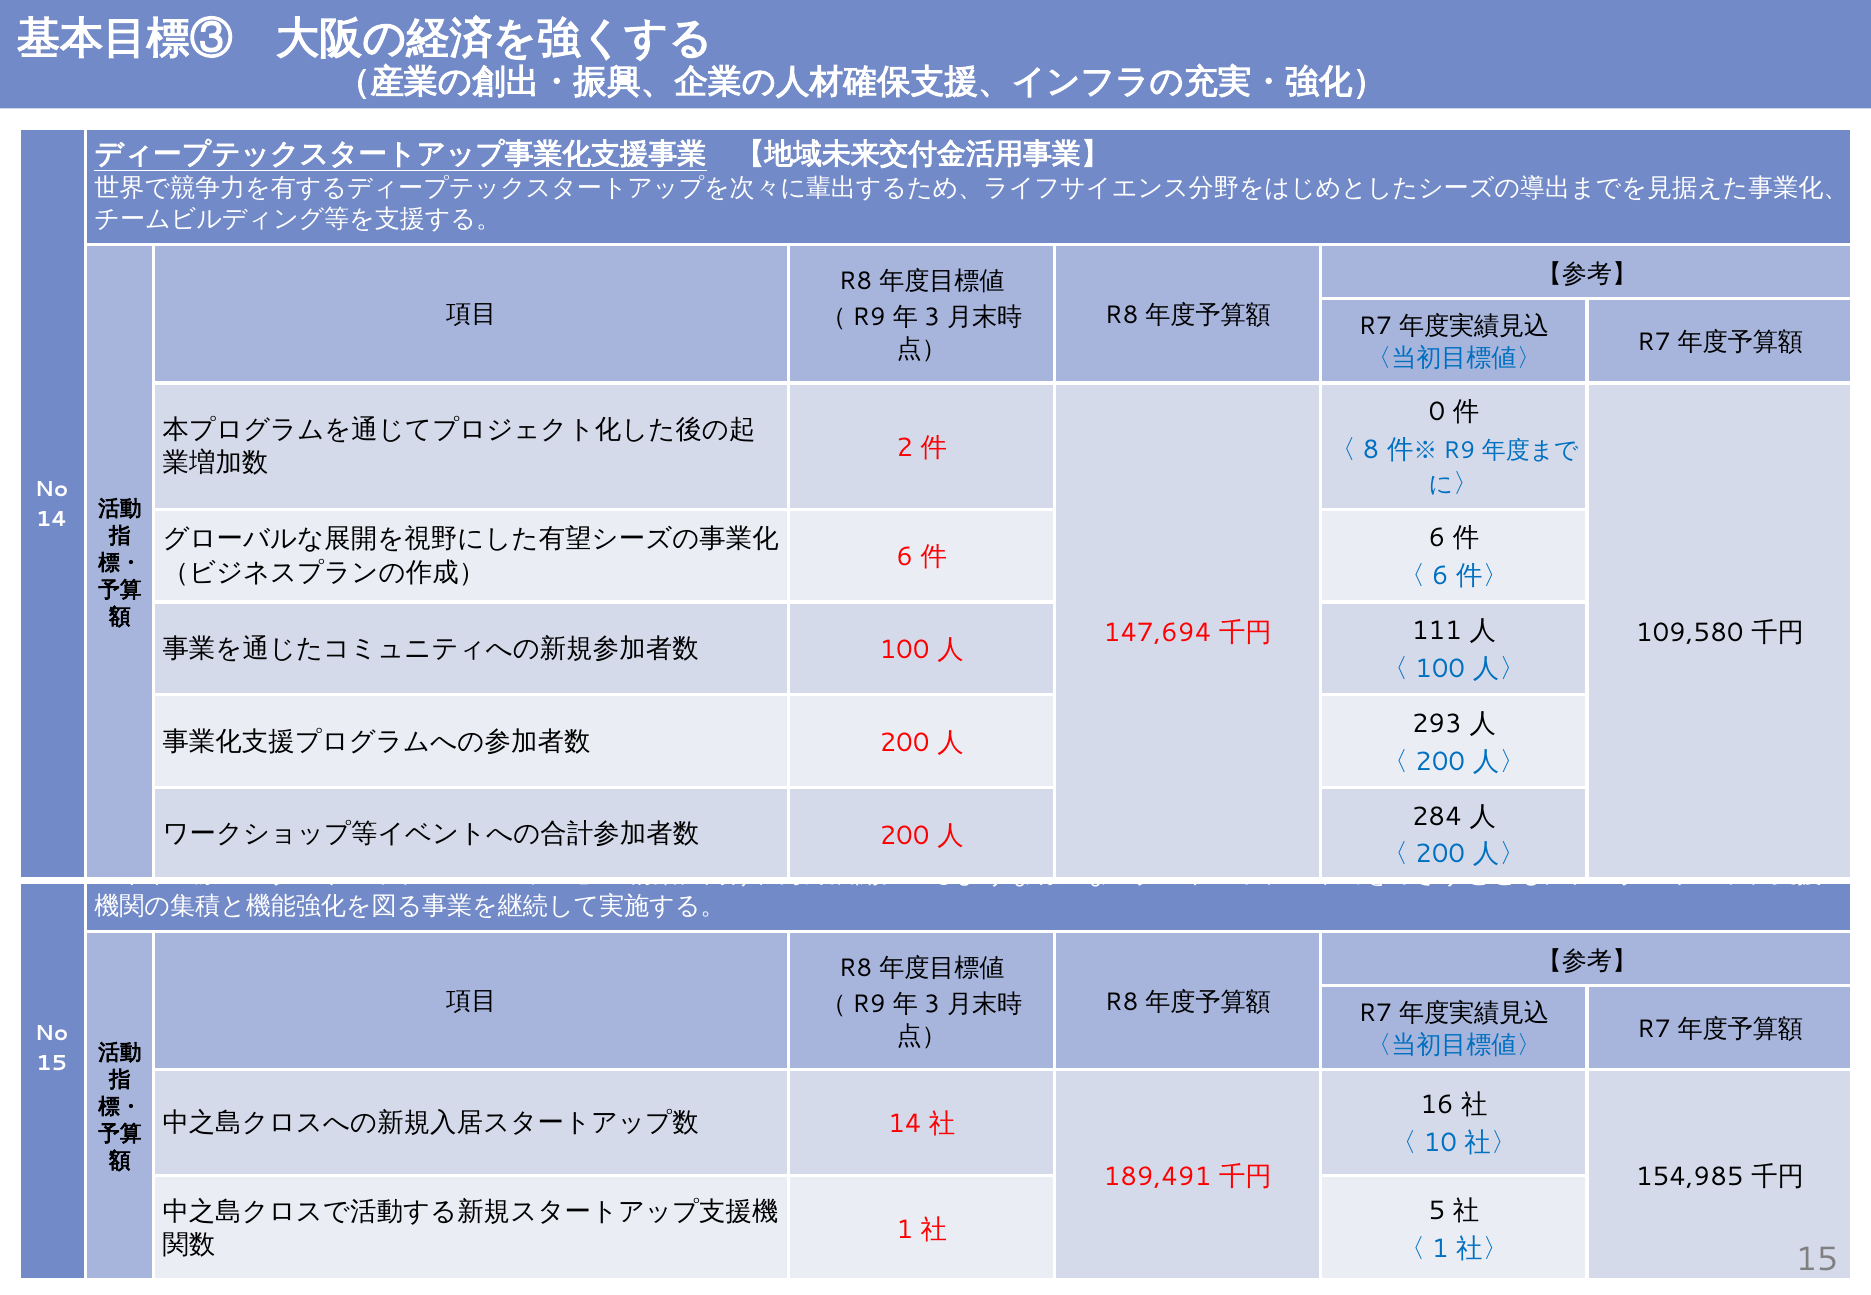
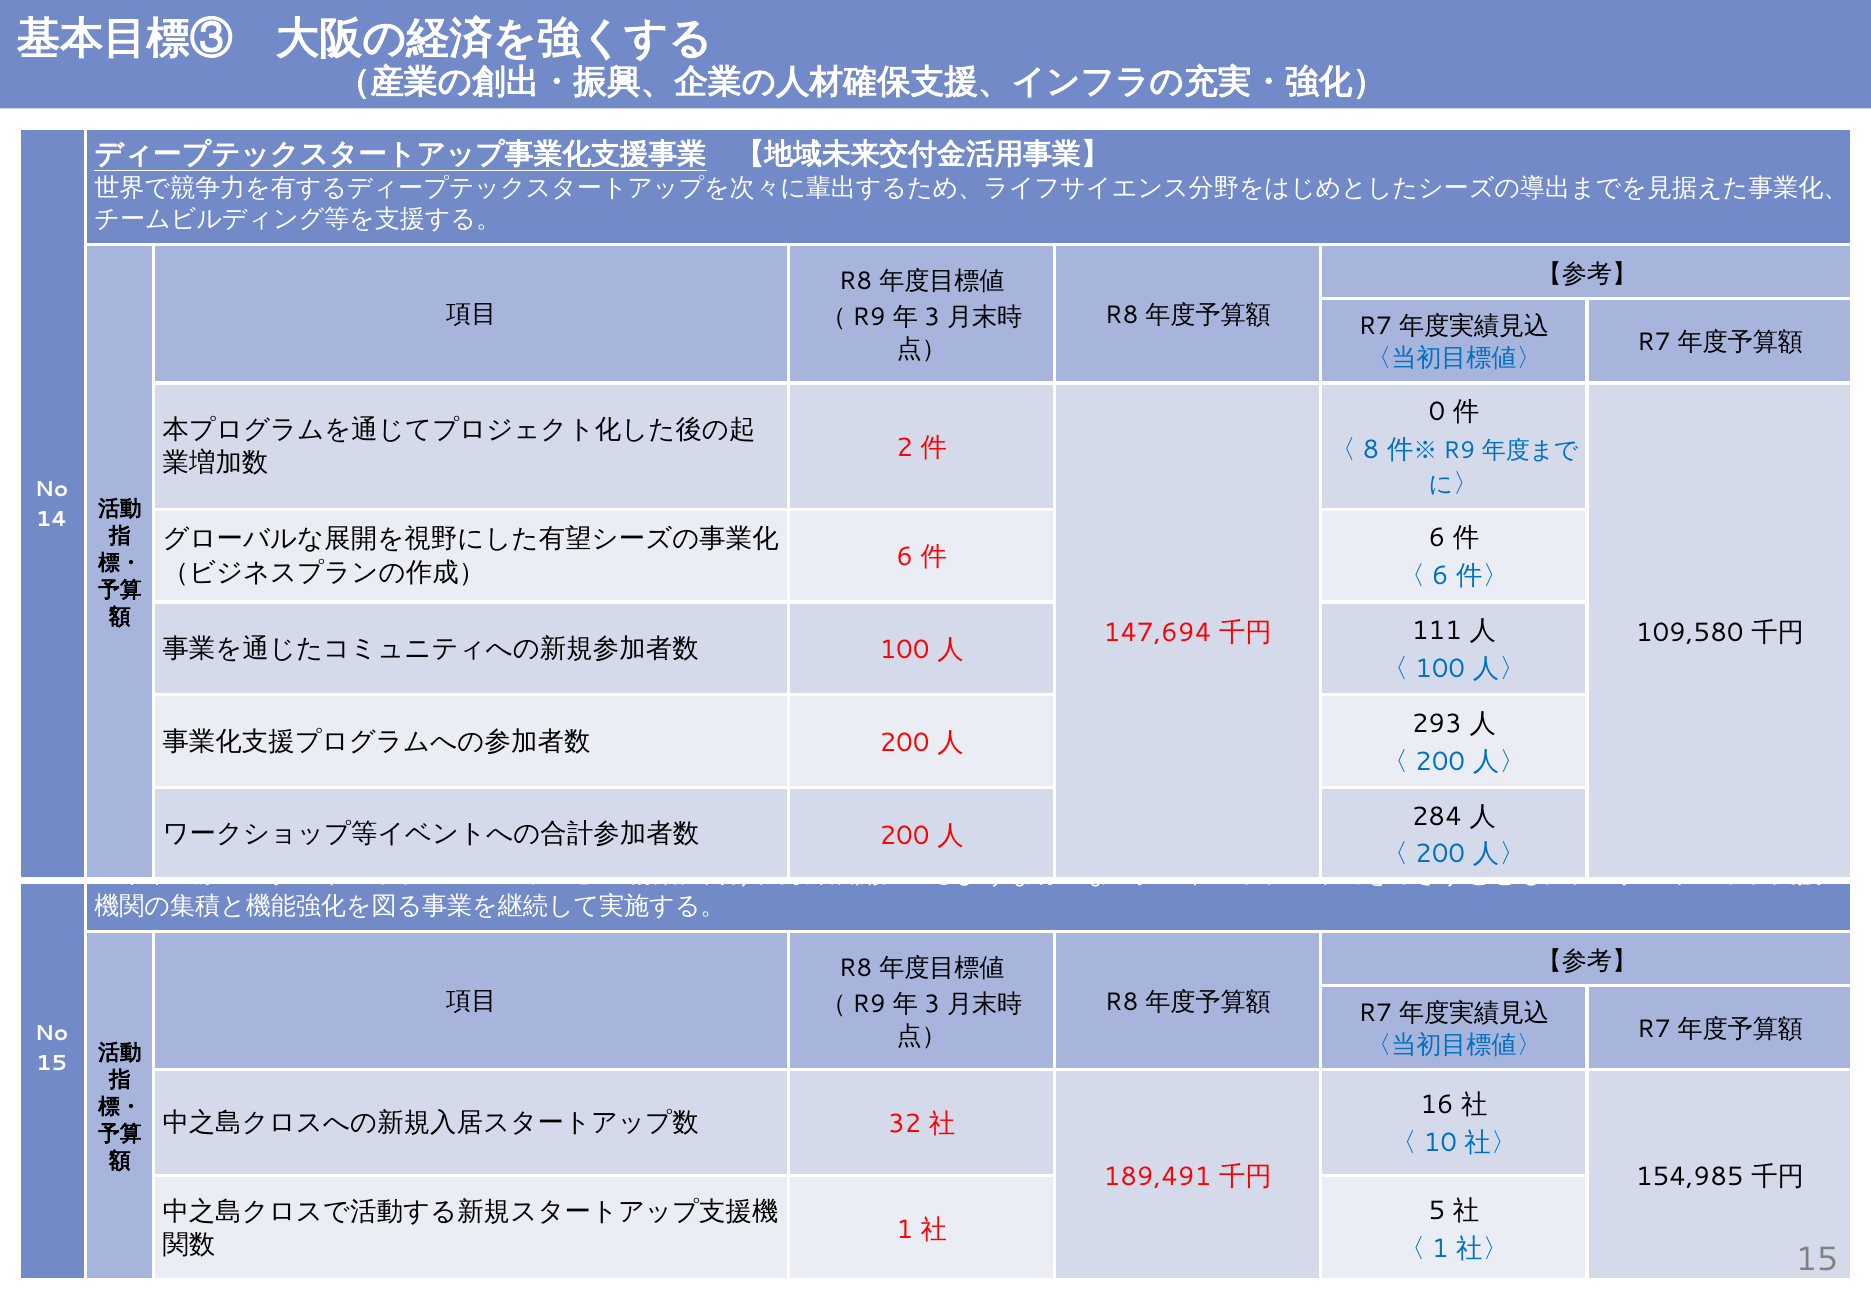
14: 14 -> 32 (905, 1124)
